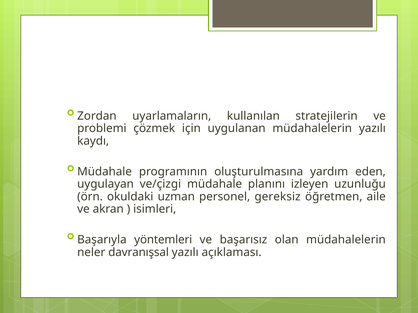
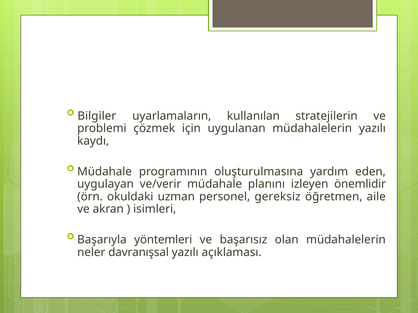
Zordan: Zordan -> Bilgiler (97, 116)
ve/çizgi: ve/çizgi -> ve/verir (160, 184)
uzunluğu: uzunluğu -> önemlidir (360, 184)
